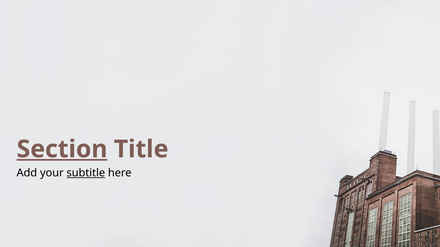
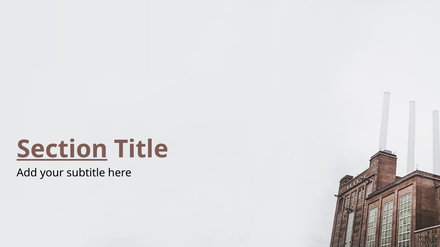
subtitle underline: present -> none (86, 173)
